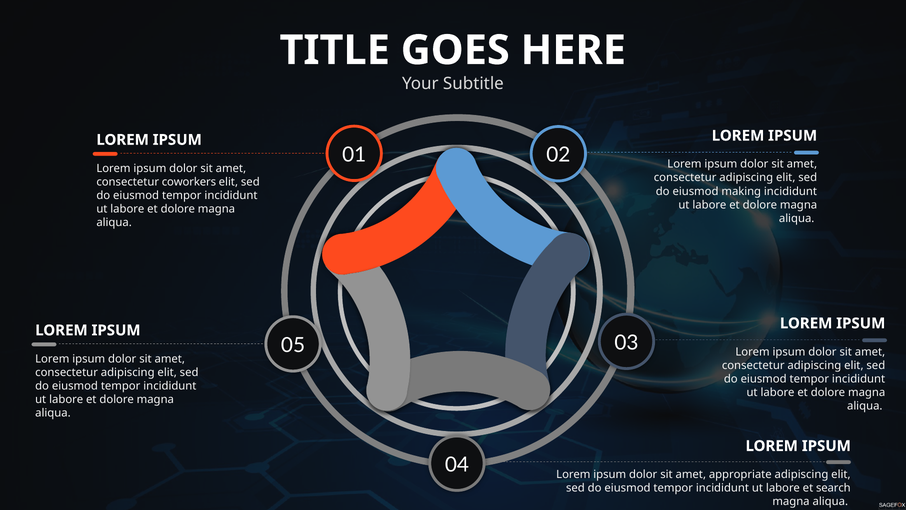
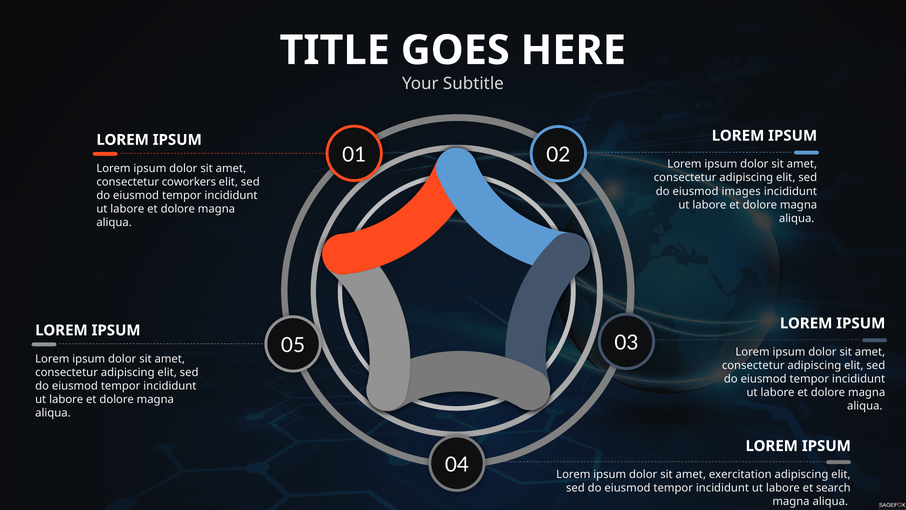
making: making -> images (741, 191)
appropriate: appropriate -> exercitation (740, 474)
